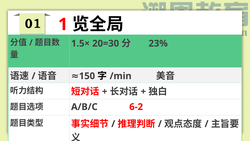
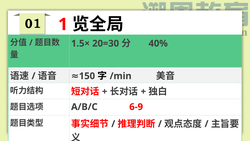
23%: 23% -> 40% (158, 43)
6-2: 6-2 -> 6-9 (136, 107)
